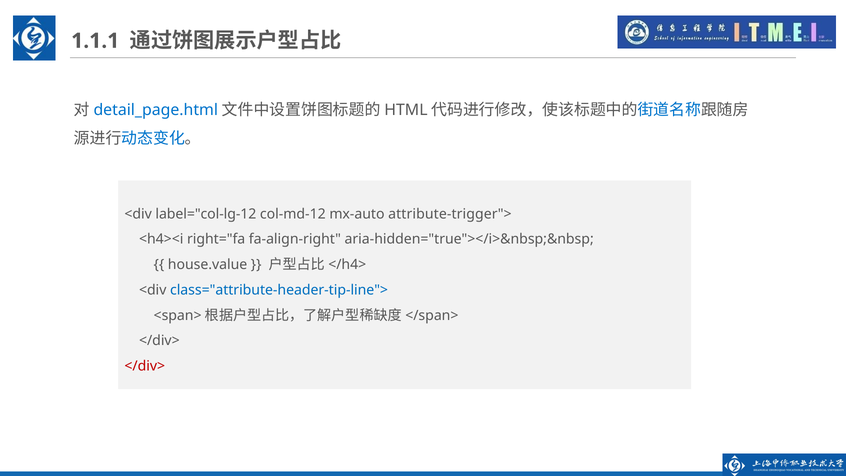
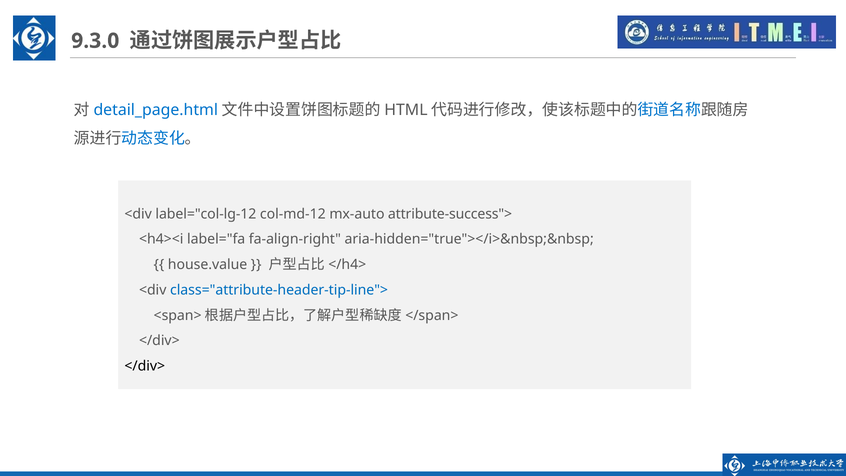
1.1.1: 1.1.1 -> 9.3.0 (95, 41)
attribute-trigger">: attribute-trigger"> -> attribute-success"> (450, 214)
right="fa: right="fa -> label="fa (216, 239)
</div> colour: red -> black (145, 366)
